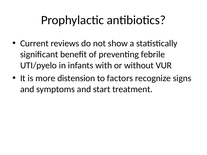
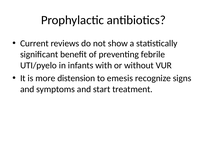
factors: factors -> emesis (120, 78)
